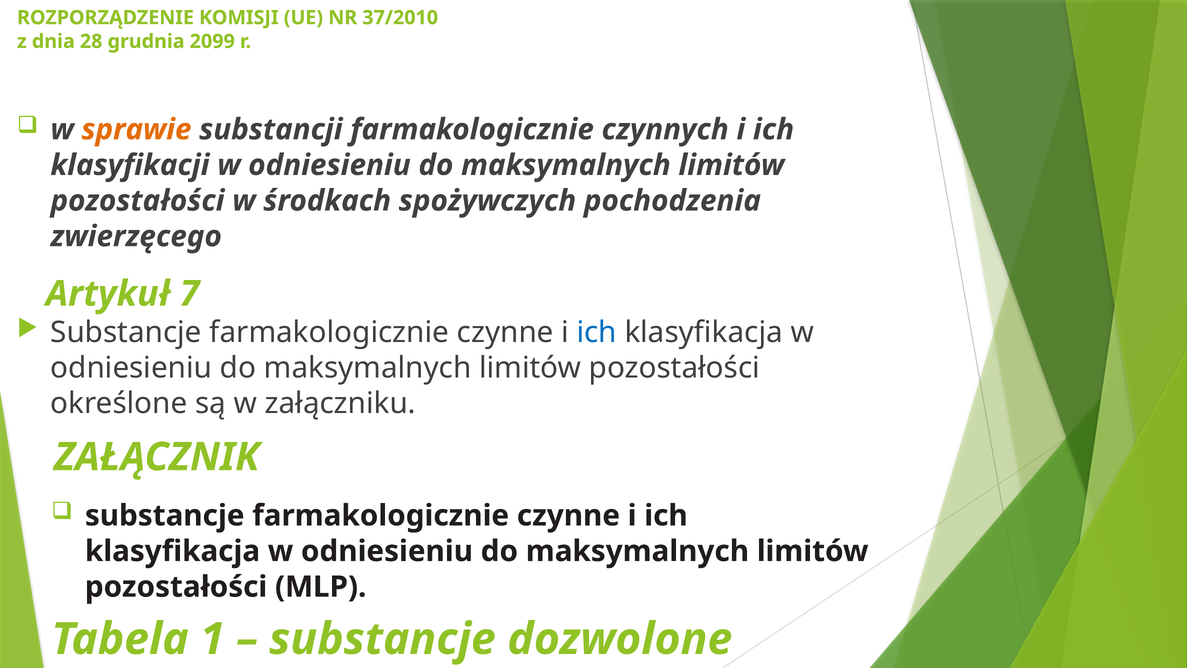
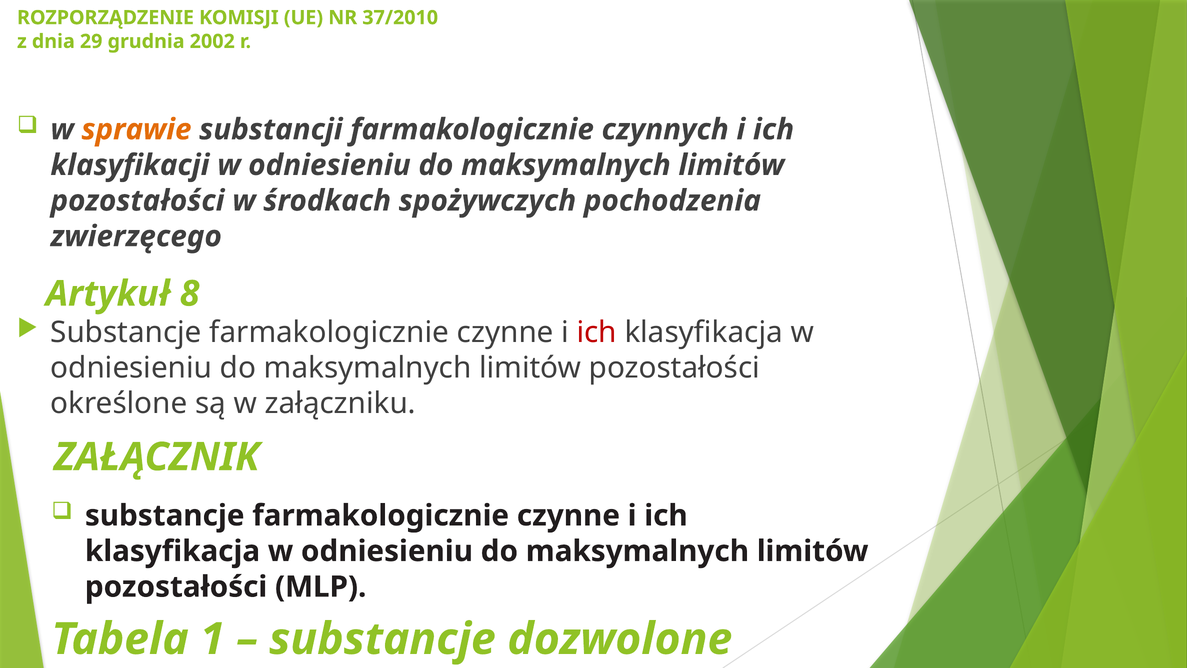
28: 28 -> 29 (91, 41)
2099: 2099 -> 2002 (212, 41)
7: 7 -> 8 (190, 294)
ich colour: blue -> red (597, 332)
